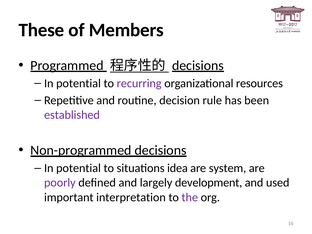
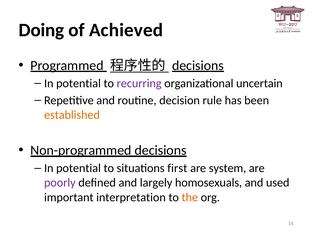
These: These -> Doing (41, 30)
Members: Members -> Achieved (126, 30)
resources: resources -> uncertain (259, 83)
established colour: purple -> orange (72, 115)
idea: idea -> first (177, 168)
development: development -> homosexuals (209, 183)
the colour: purple -> orange (190, 197)
